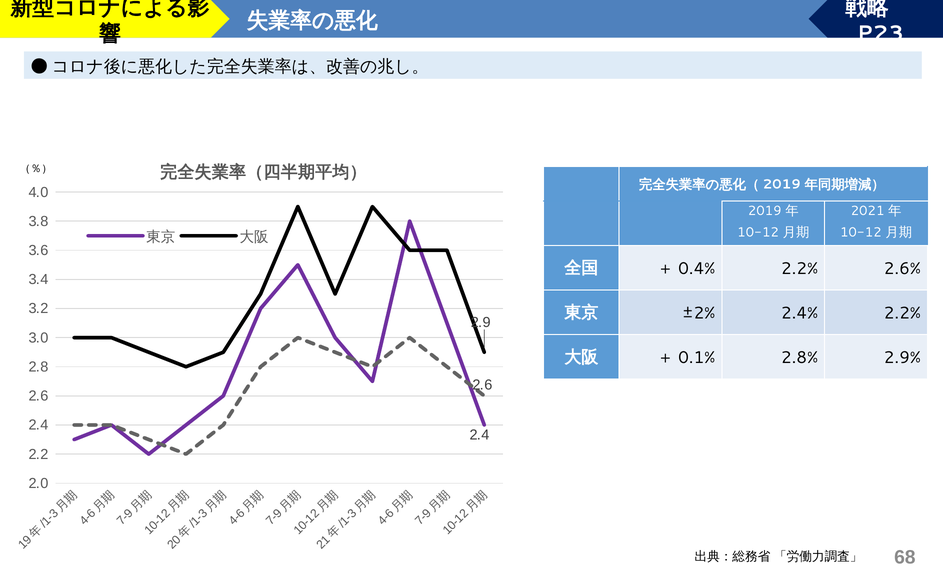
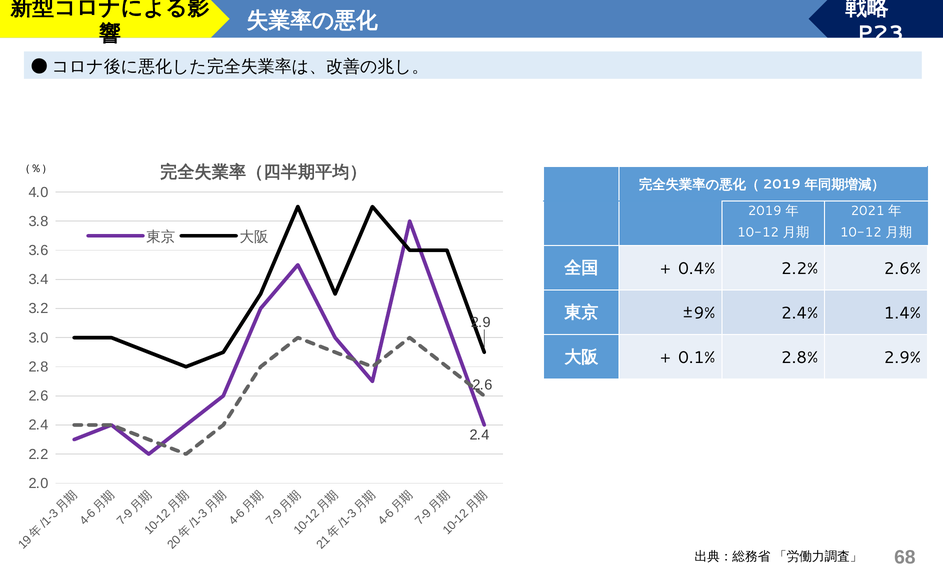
±2%: ±2% -> ±9% (699, 313)
2.4% 2.2%: 2.2% -> 1.4% (902, 313)
